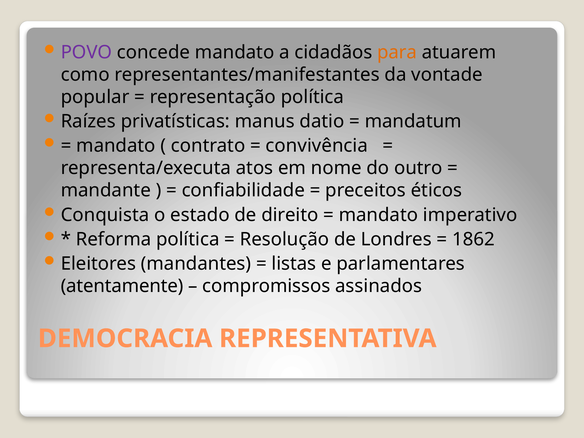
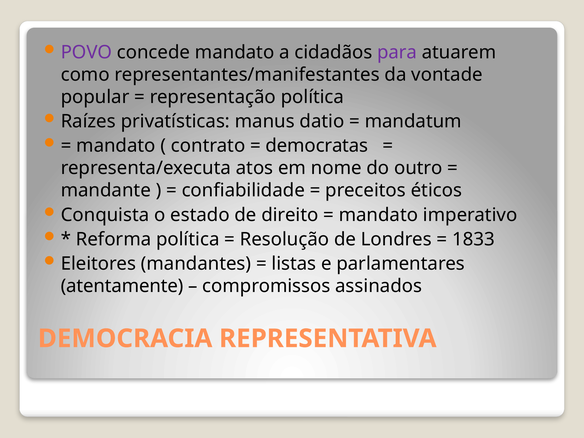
para colour: orange -> purple (397, 52)
convivência: convivência -> democratas (317, 146)
1862: 1862 -> 1833 (473, 239)
